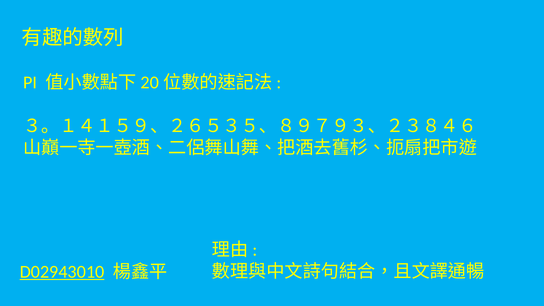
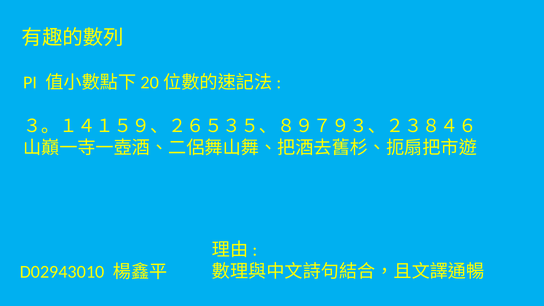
D02943010 underline: present -> none (62, 272)
